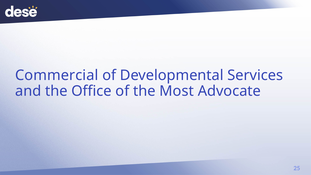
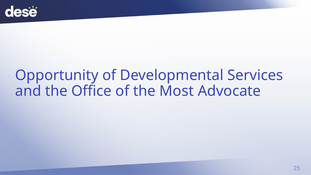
Commercial: Commercial -> Opportunity (57, 75)
